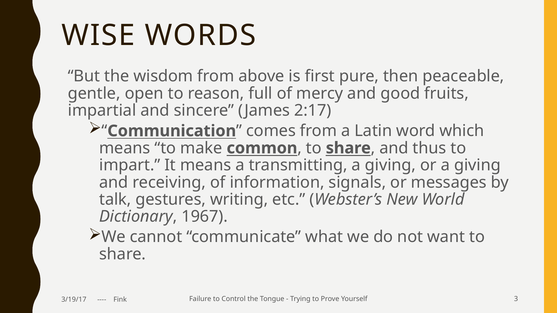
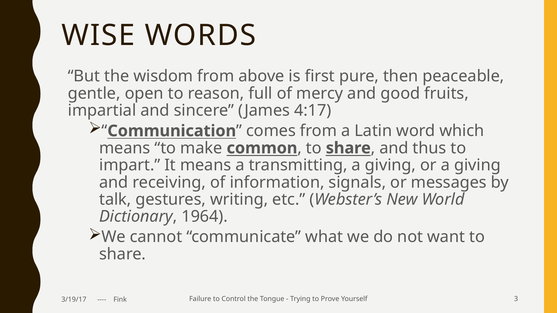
2:17: 2:17 -> 4:17 (313, 111)
1967: 1967 -> 1964 (205, 217)
